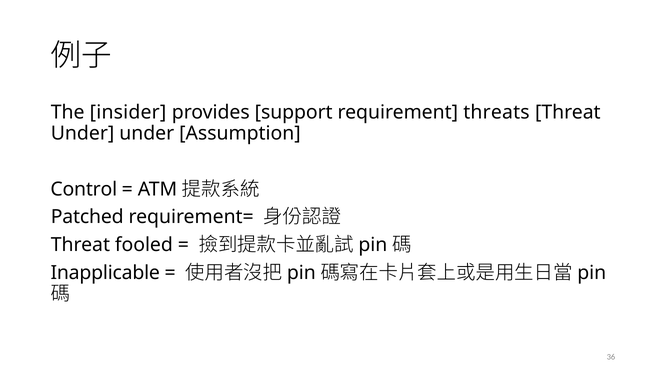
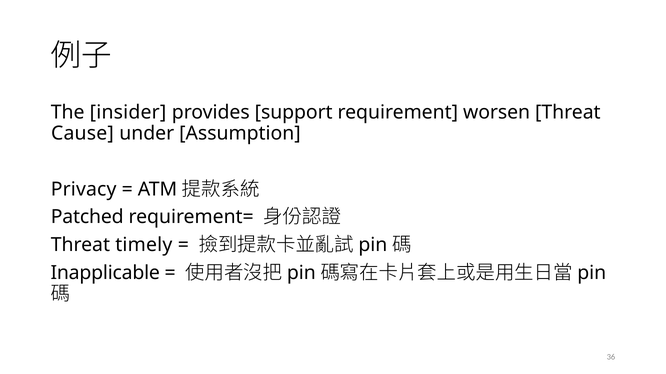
threats: threats -> worsen (497, 113)
Under: Under -> Cause (82, 134)
Control: Control -> Privacy (84, 189)
fooled: fooled -> timely (144, 245)
